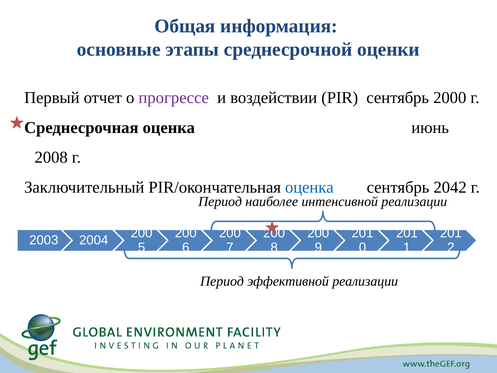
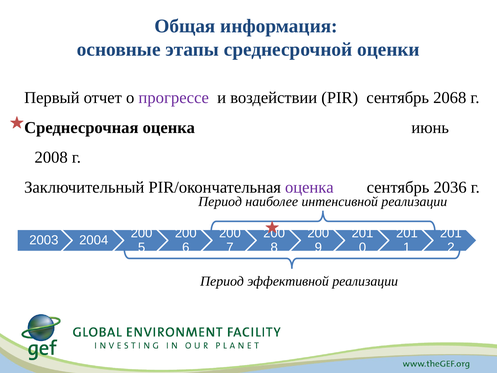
2000: 2000 -> 2068 (450, 98)
оценка colour: blue -> purple (309, 187)
2042: 2042 -> 2036 (450, 187)
